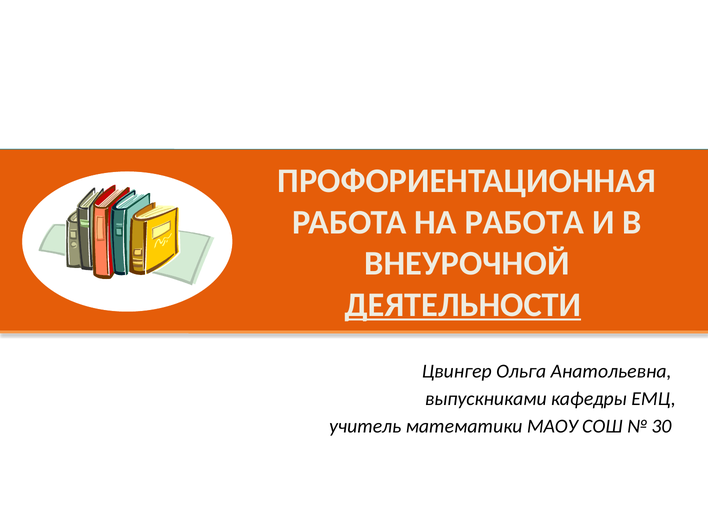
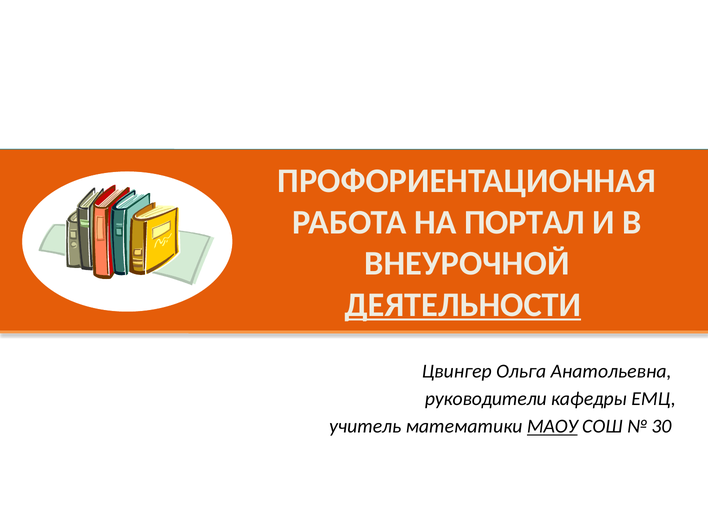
НА РАБОТА: РАБОТА -> ПОРТАЛ (525, 222)
выпускниками: выпускниками -> руководители (486, 399)
МАОУ underline: none -> present (552, 426)
